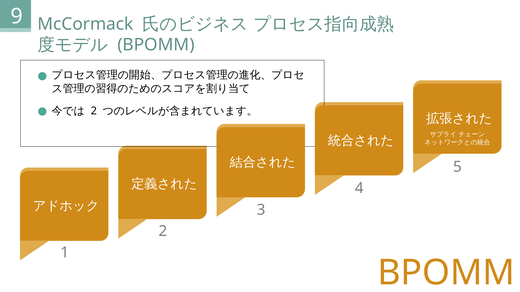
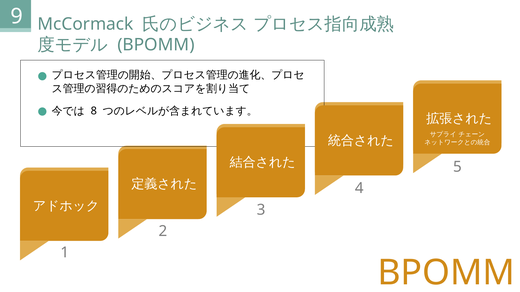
2: 2 -> 8 (94, 111)
